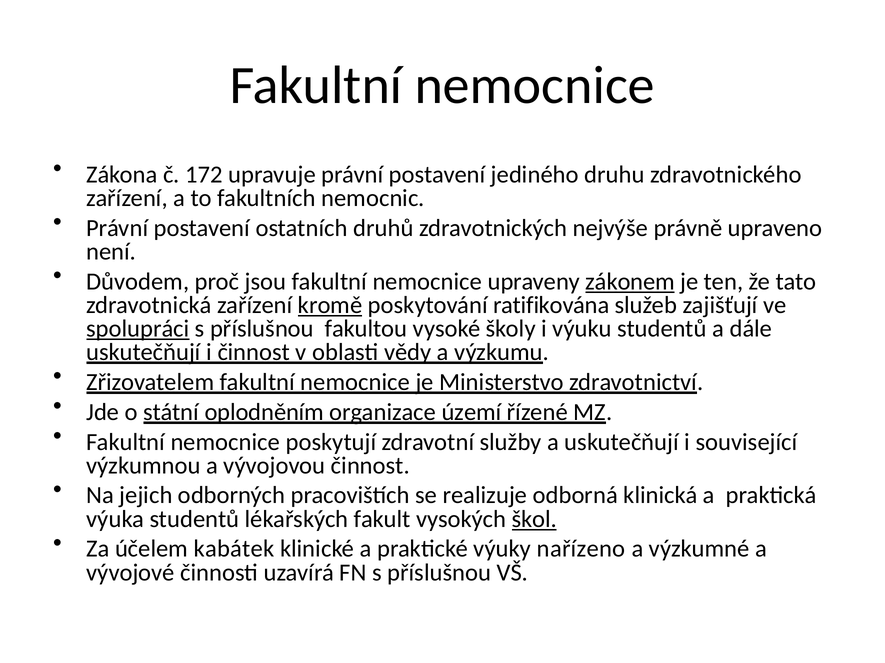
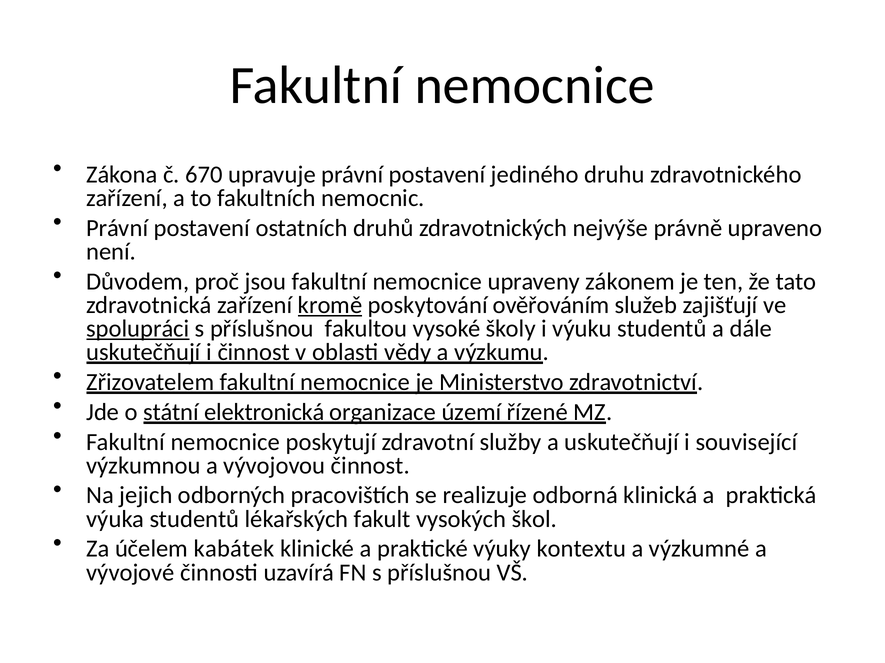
172: 172 -> 670 (204, 175)
zákonem underline: present -> none (630, 282)
ratifikována: ratifikována -> ověřováním (551, 305)
oplodněním: oplodněním -> elektronická (264, 413)
škol underline: present -> none (534, 520)
nařízeno: nařízeno -> kontextu (581, 549)
